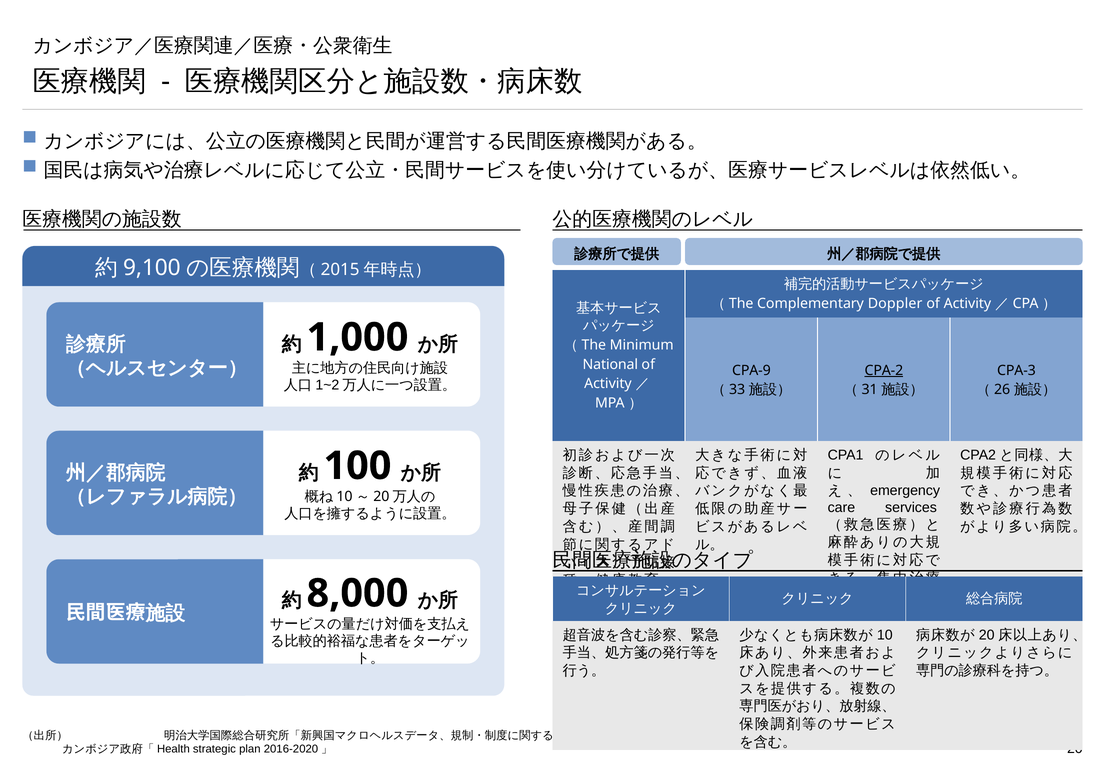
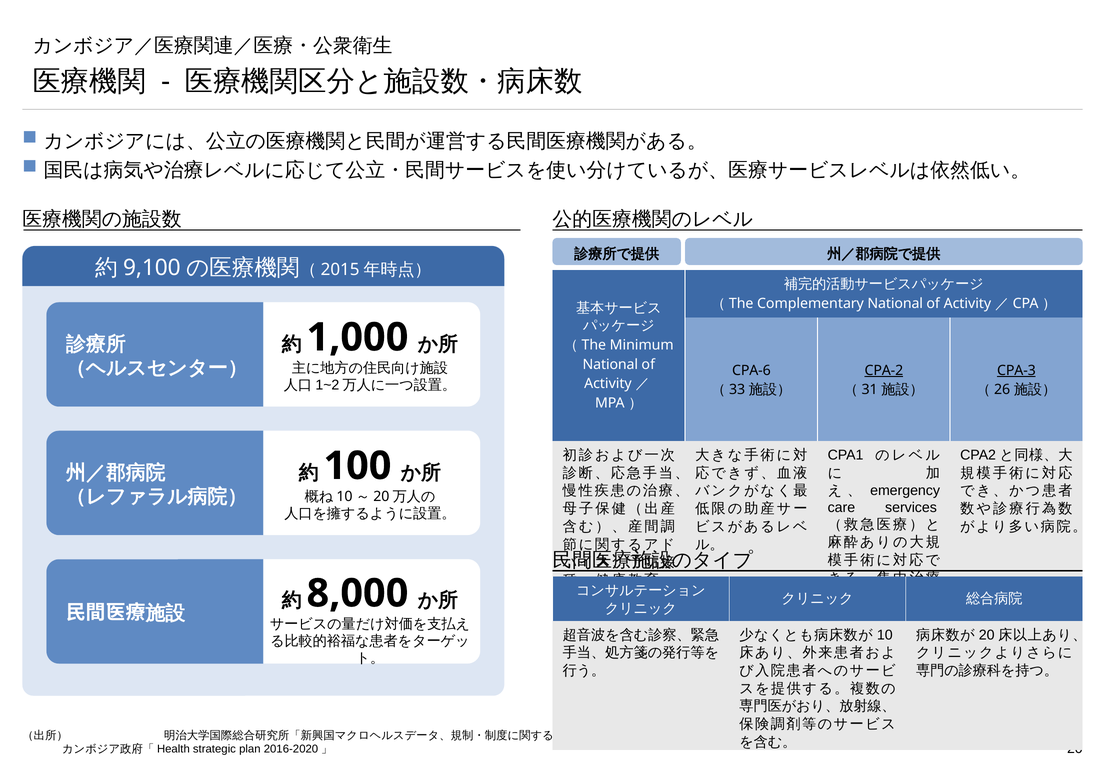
Complementary Doppler: Doppler -> National (895, 303)
CPA-9: CPA-9 -> CPA-6 (751, 370)
CPA-3 underline: none -> present (1016, 370)
